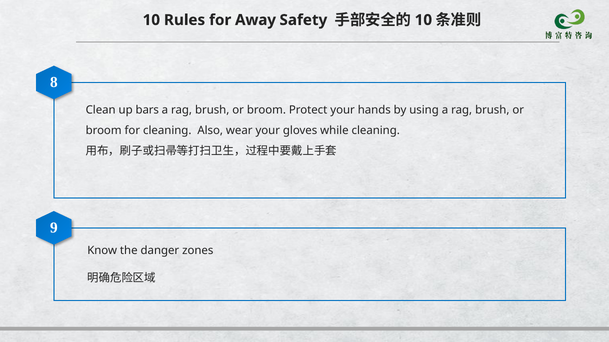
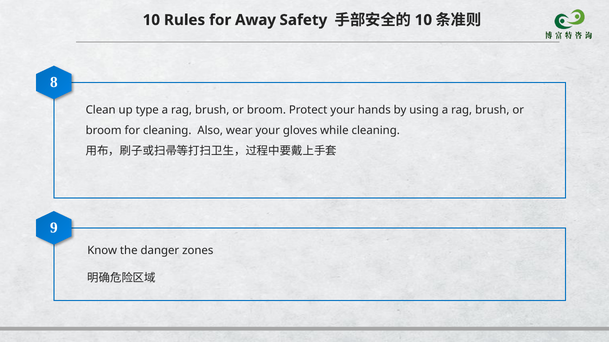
bars: bars -> type (147, 110)
